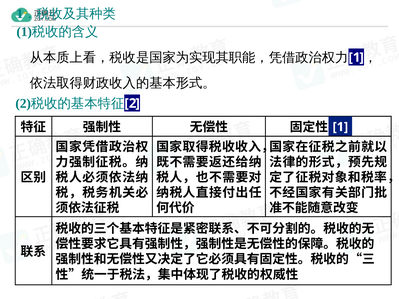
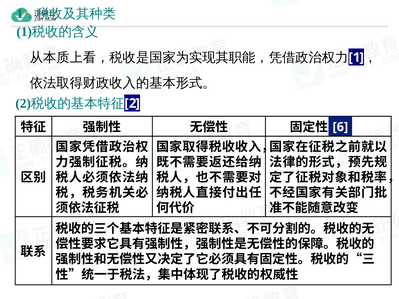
1: 1 -> 6 (340, 127)
